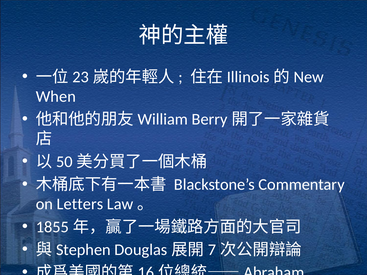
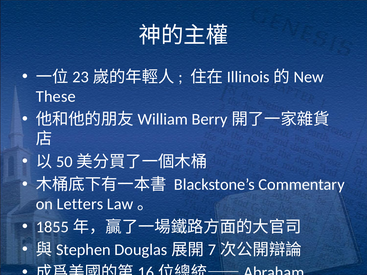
When: When -> These (56, 97)
